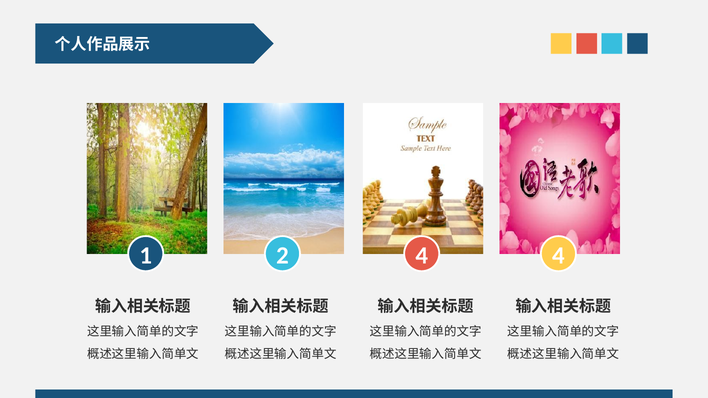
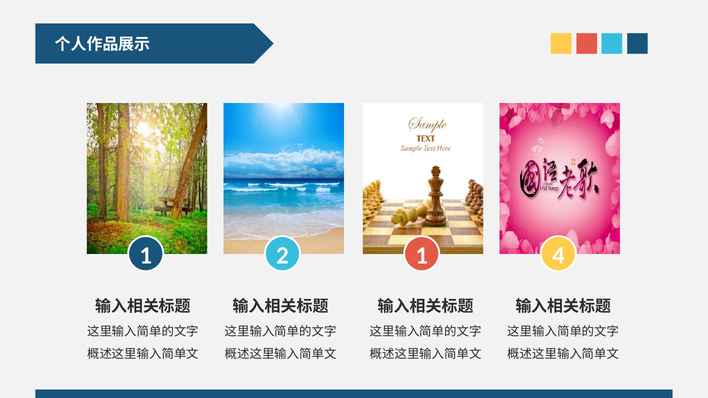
2 4: 4 -> 1 (422, 256)
